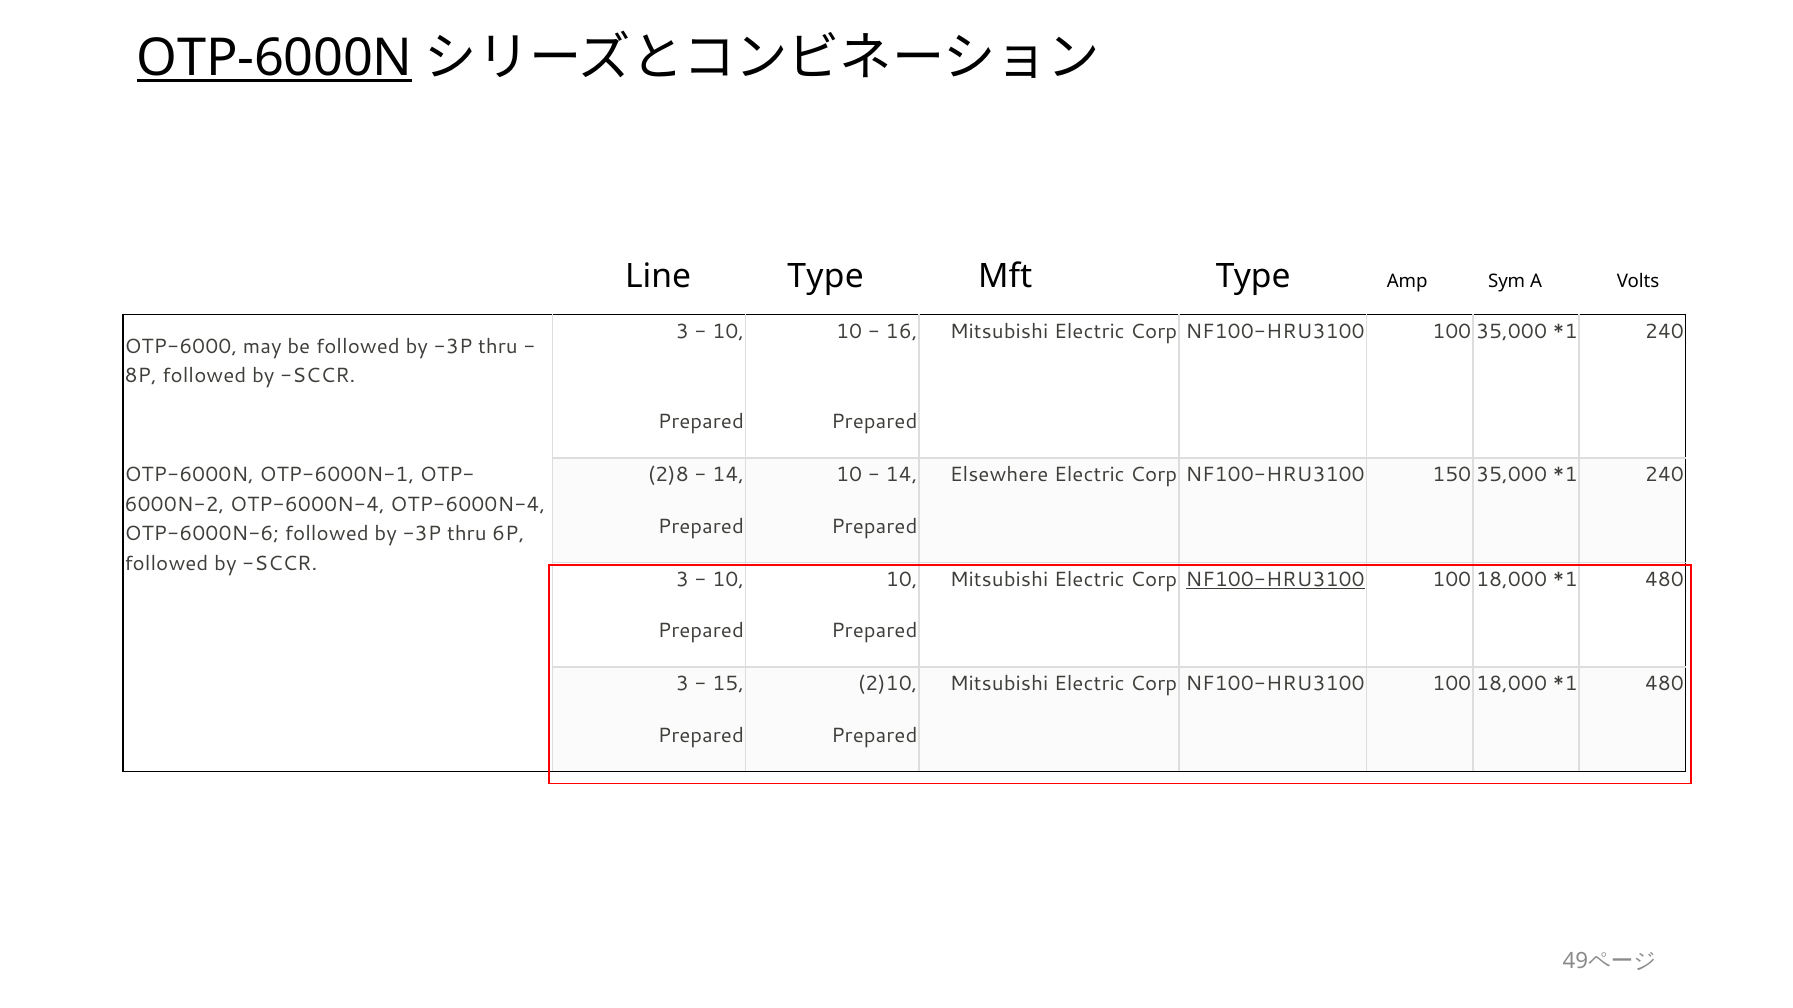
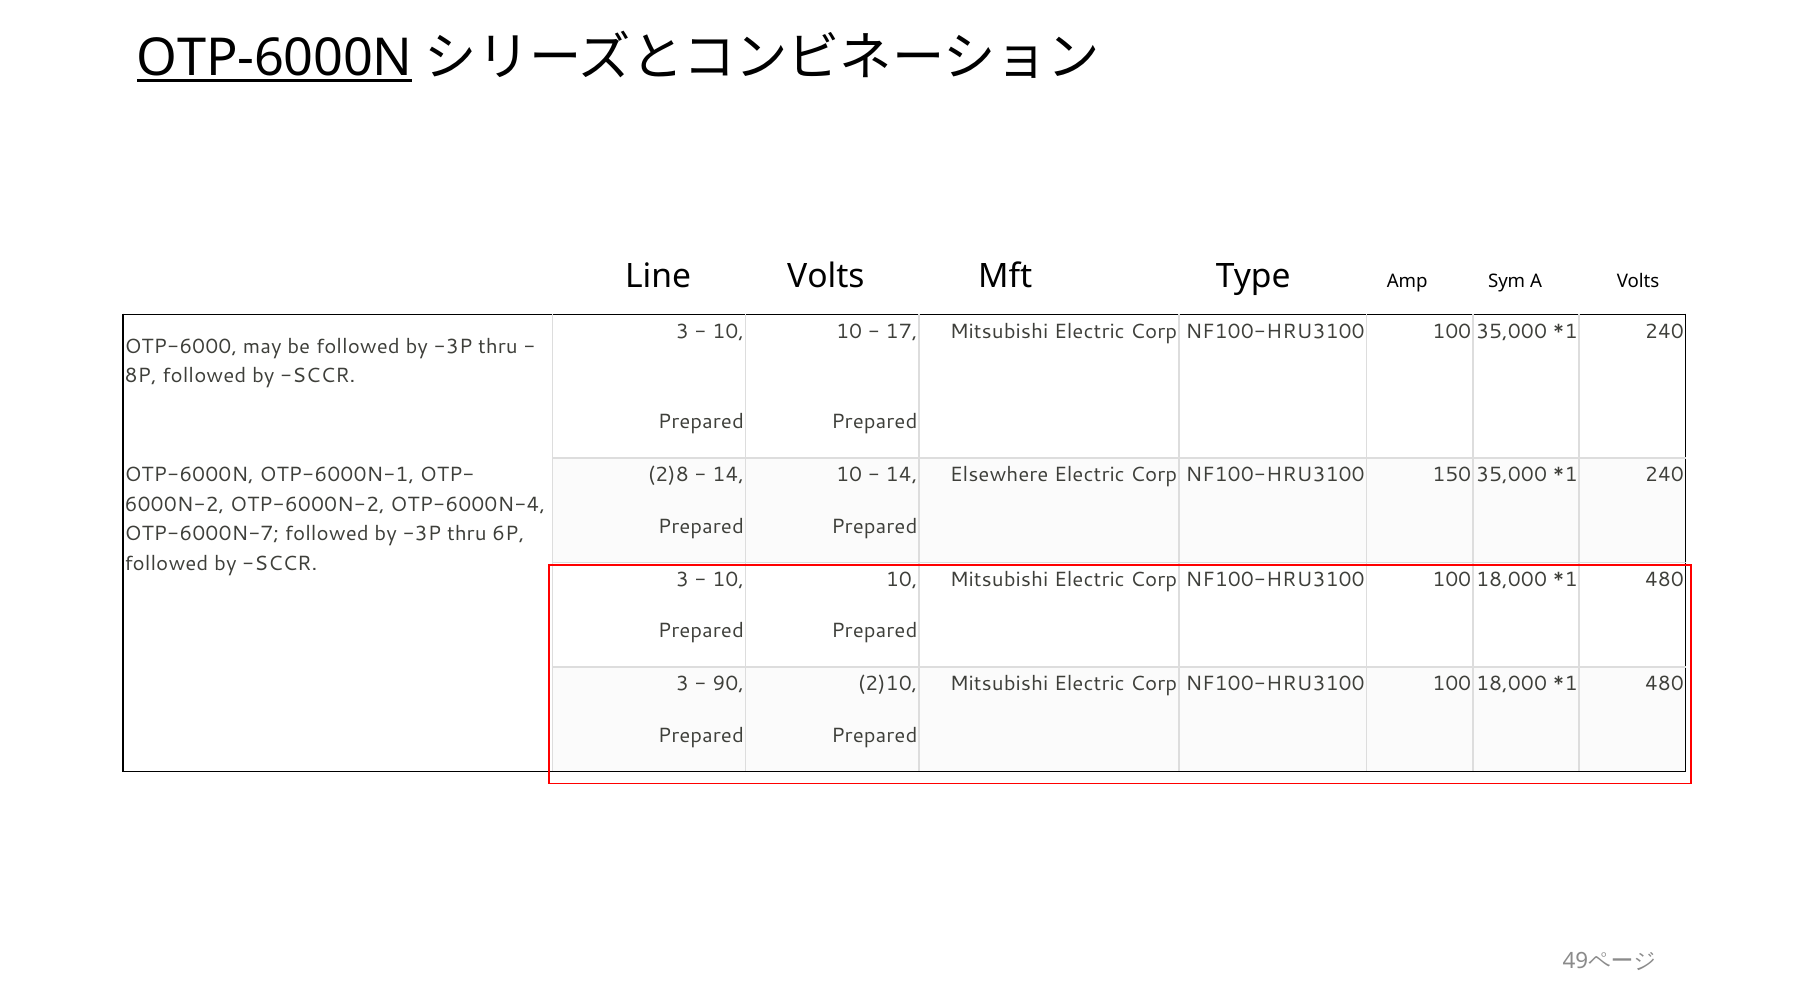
Line Type: Type -> Volts (826, 277)
16: 16 -> 17 (902, 332)
OTP-6000N-4: OTP-6000N-4 -> OTP-6000N-2 (307, 505)
OTP-6000N-6: OTP-6000N-6 -> OTP-6000N-7 (202, 534)
NF100-HRU3100 underline: present -> none (1275, 580)
15: 15 -> 90 (728, 685)
